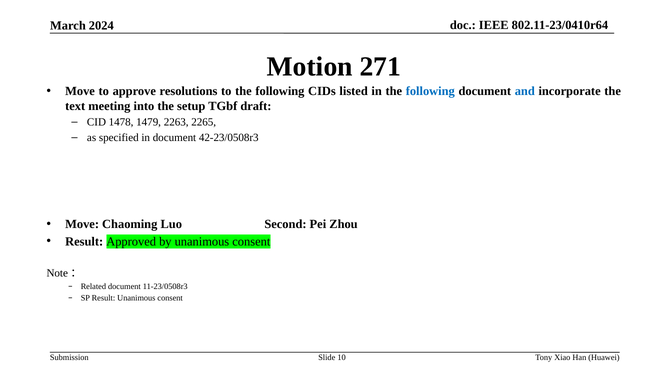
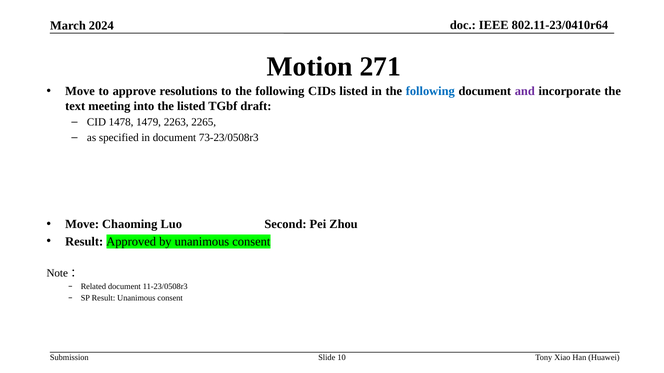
and colour: blue -> purple (525, 91)
the setup: setup -> listed (191, 106)
42-23/0508r3: 42-23/0508r3 -> 73-23/0508r3 (229, 138)
